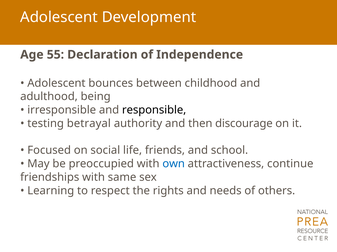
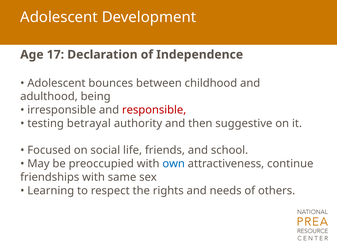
55: 55 -> 17 (55, 55)
responsible colour: black -> red (154, 110)
discourage: discourage -> suggestive (244, 124)
